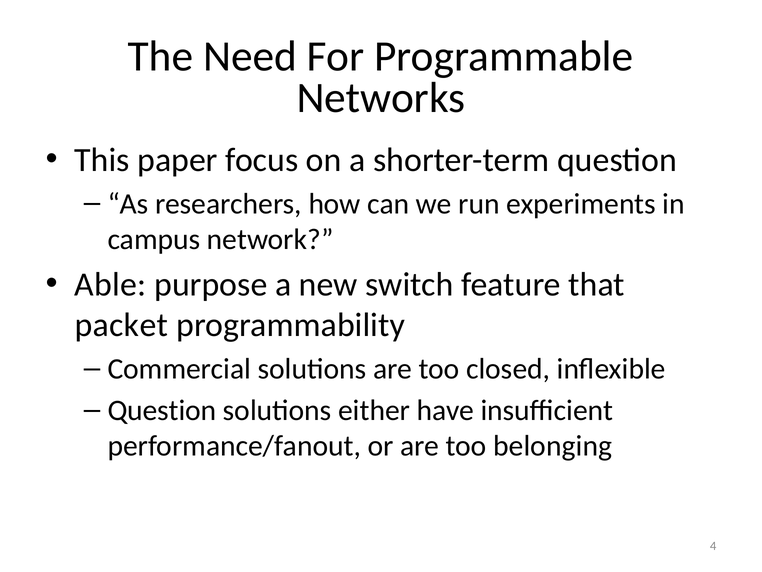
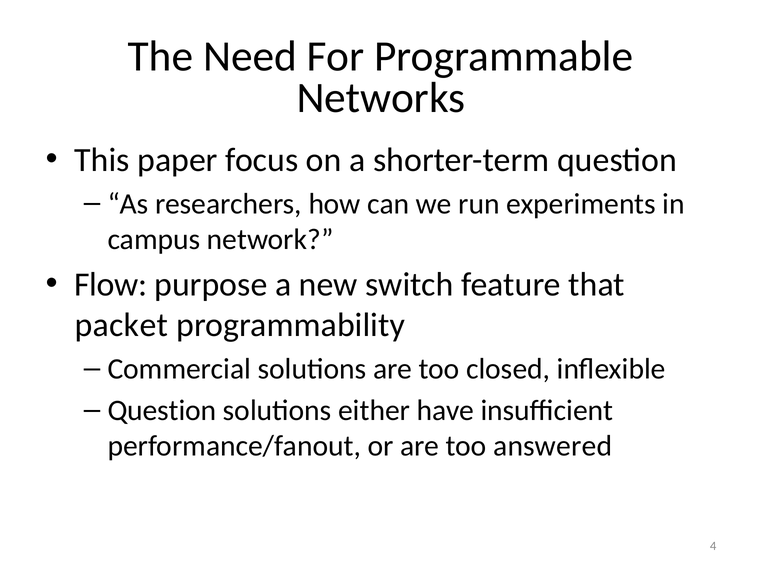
Able: Able -> Flow (111, 284)
belonging: belonging -> answered (553, 446)
